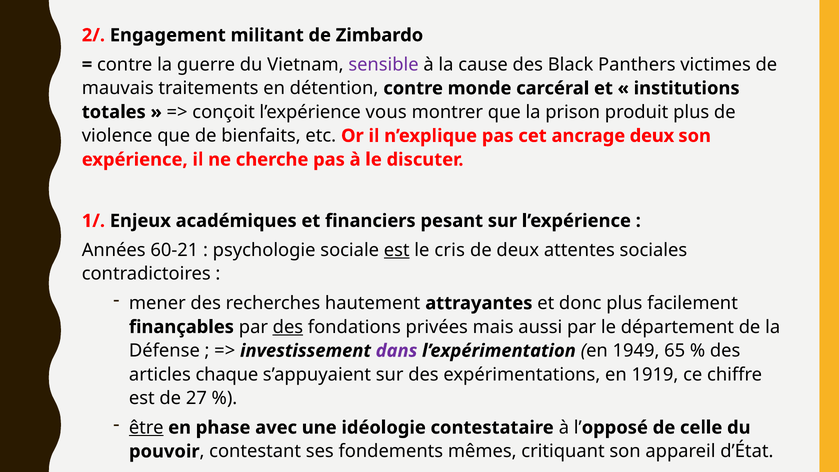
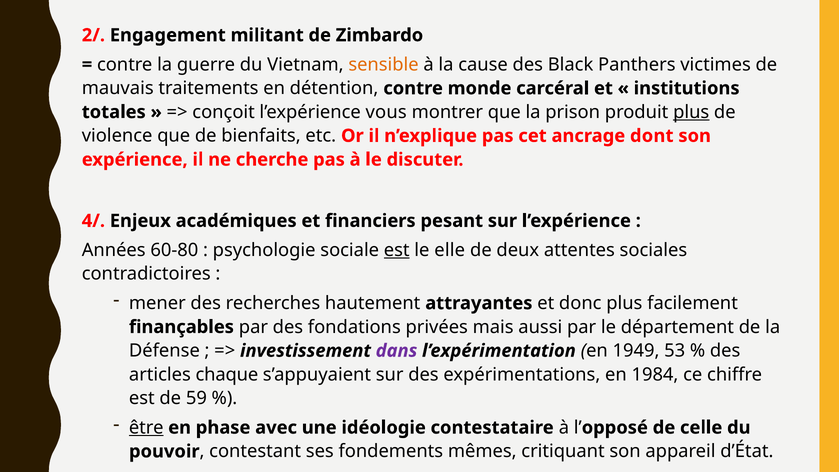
sensible colour: purple -> orange (384, 64)
plus underline: none -> present (691, 112)
ancrage deux: deux -> dont (652, 136)
1/: 1/ -> 4/ (93, 221)
60-21: 60-21 -> 60-80 (174, 250)
cris: cris -> elle (450, 250)
des underline: present -> none (288, 327)
65: 65 -> 53 (675, 351)
1919: 1919 -> 1984 (655, 374)
27: 27 -> 59 (196, 398)
